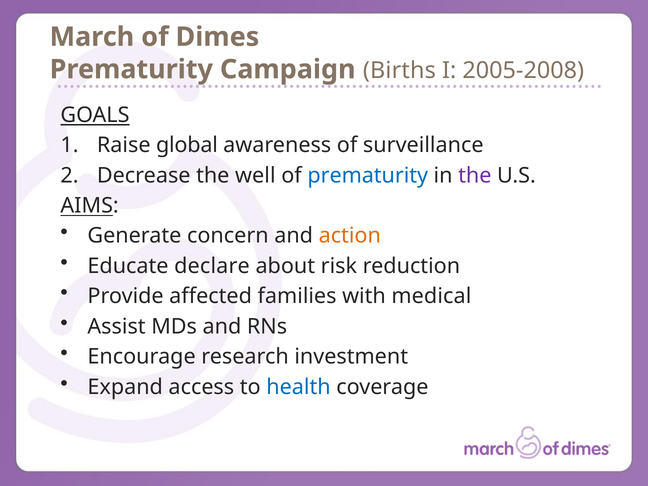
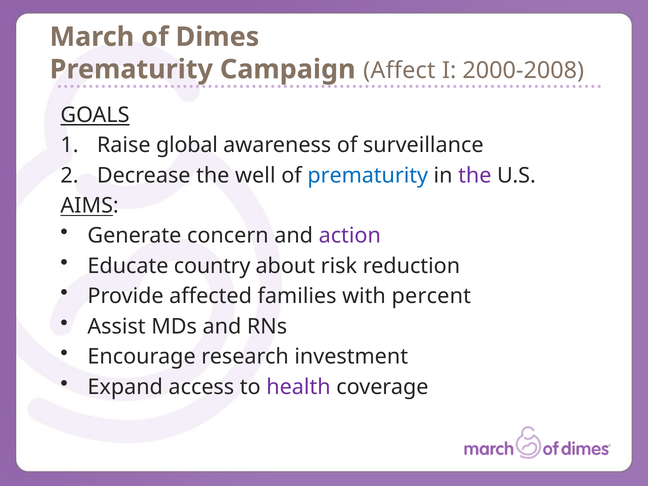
Births: Births -> Affect (399, 71)
2005-2008: 2005-2008 -> 2000-2008 (523, 71)
action colour: orange -> purple (350, 236)
declare: declare -> country (212, 266)
medical: medical -> percent (431, 296)
health colour: blue -> purple (298, 387)
